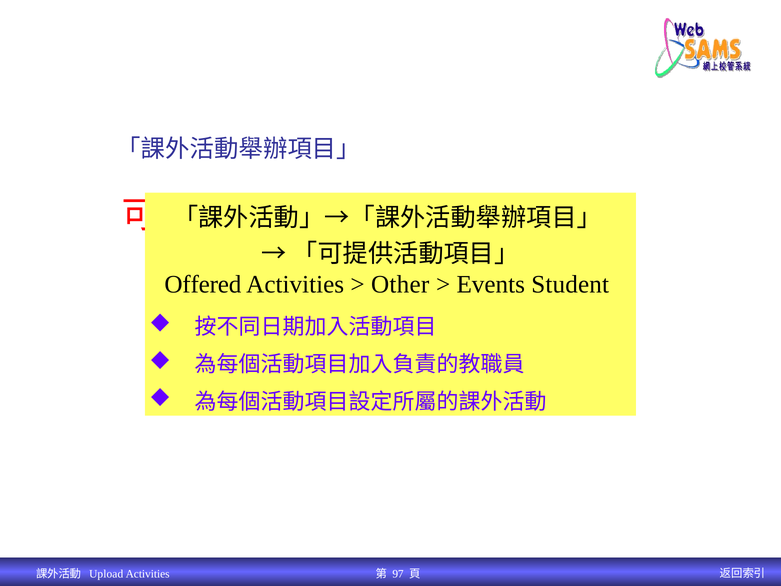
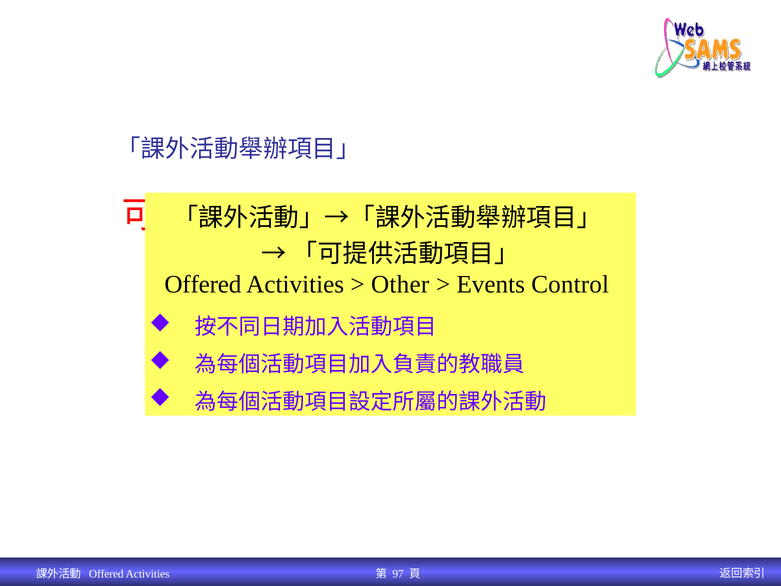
Student: Student -> Control (570, 284)
Upload: Upload -> Offered (106, 574)
